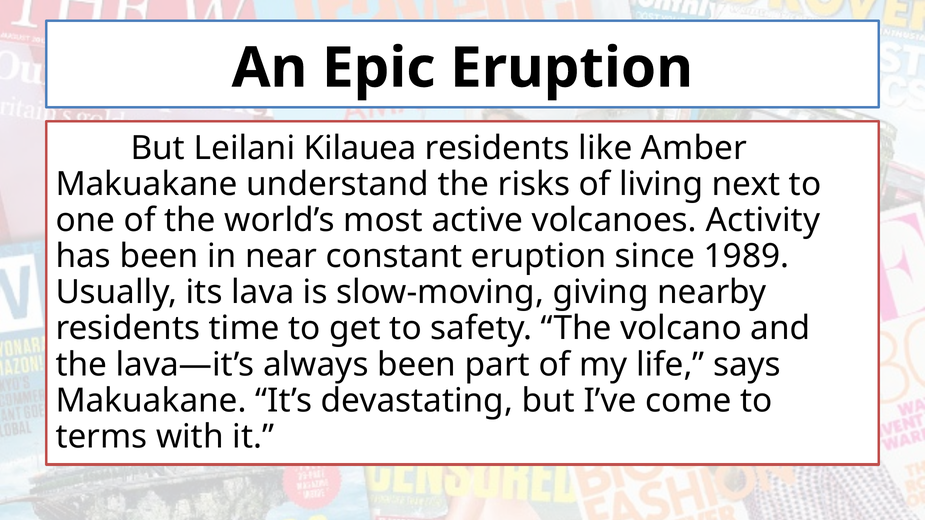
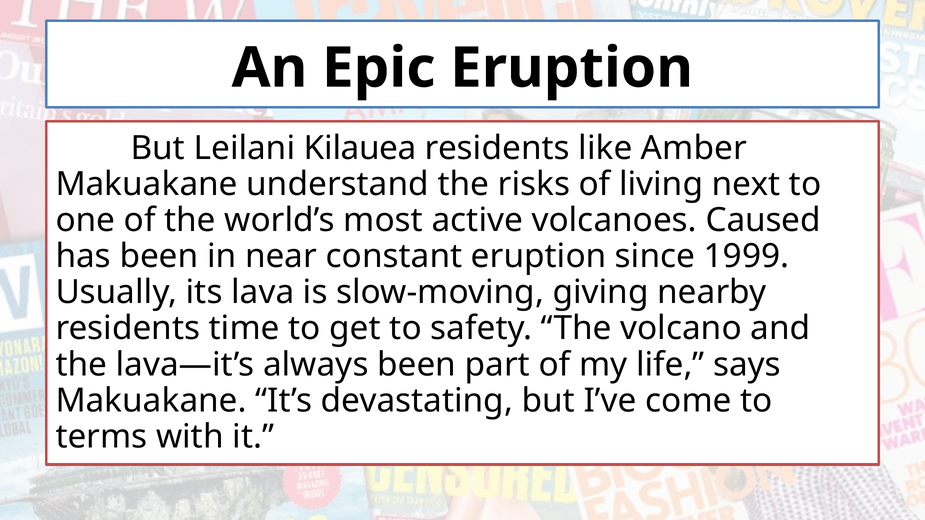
Activity: Activity -> Caused (763, 221)
1989: 1989 -> 1999 (746, 257)
